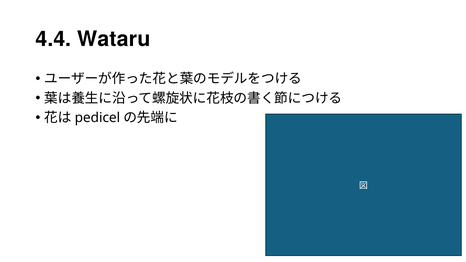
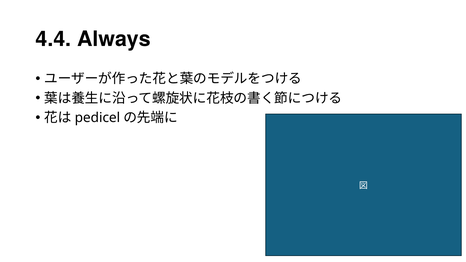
Wataru: Wataru -> Always (114, 39)
